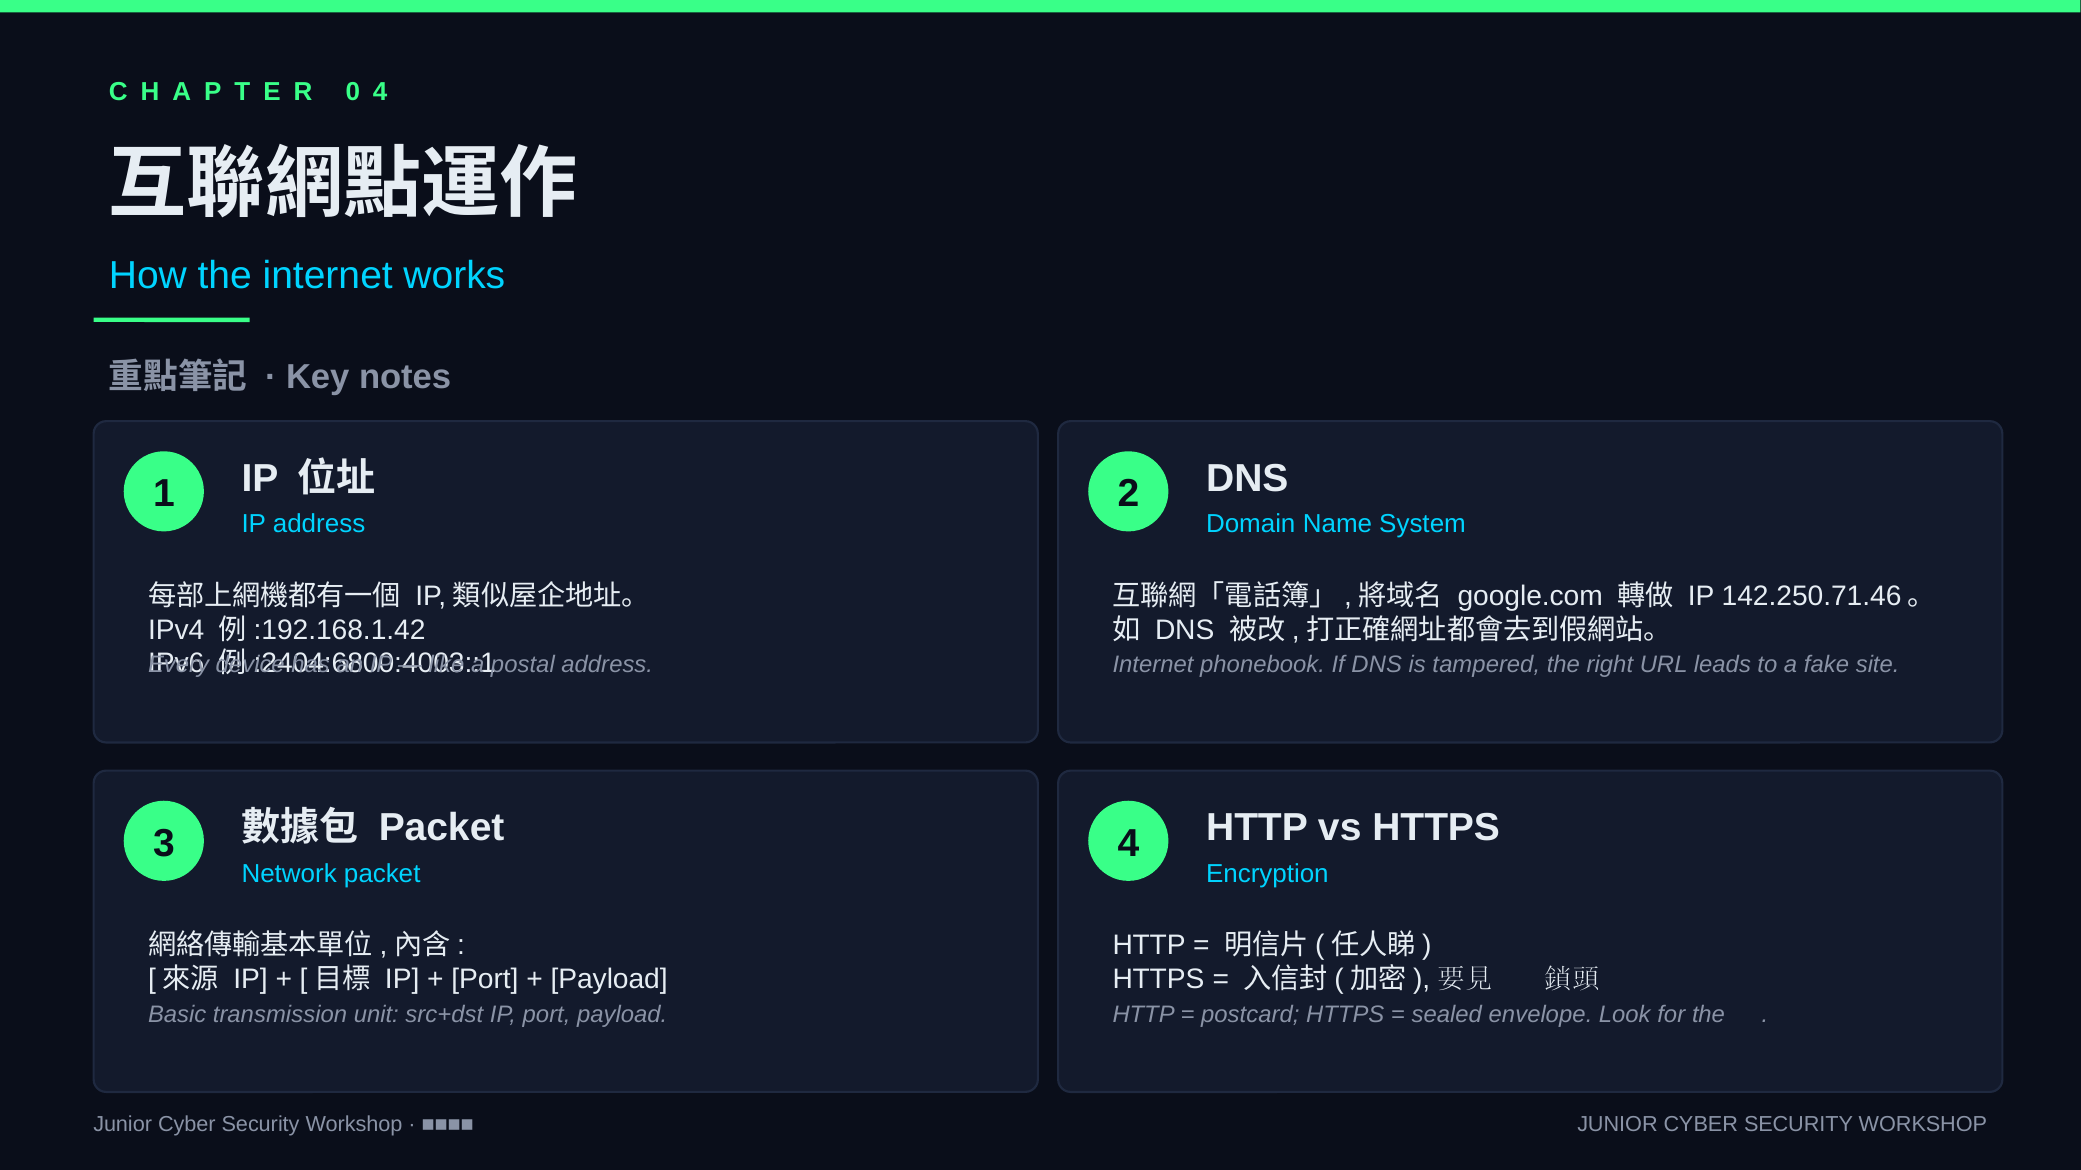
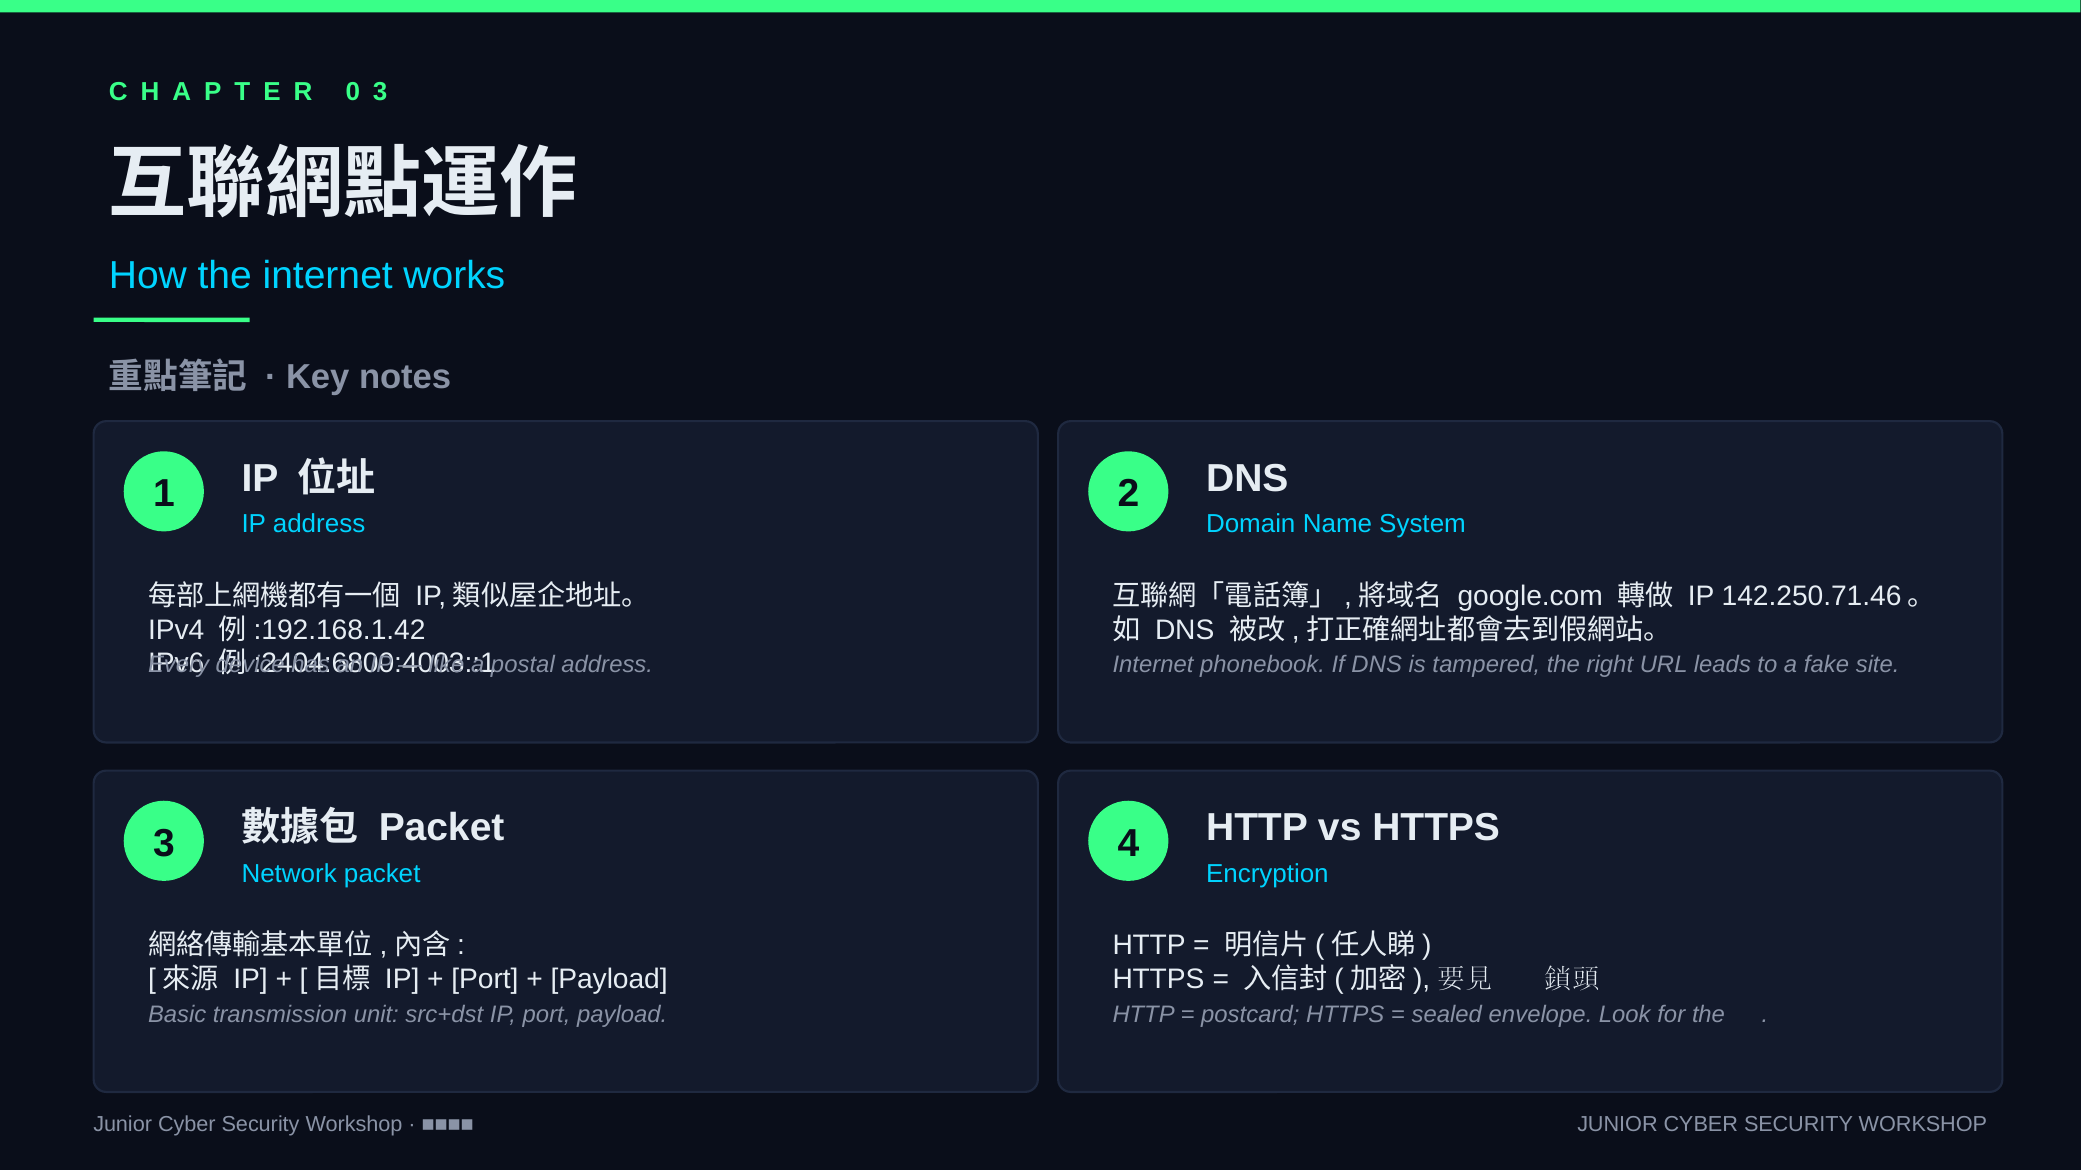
4: 4 -> 3 (380, 92)
